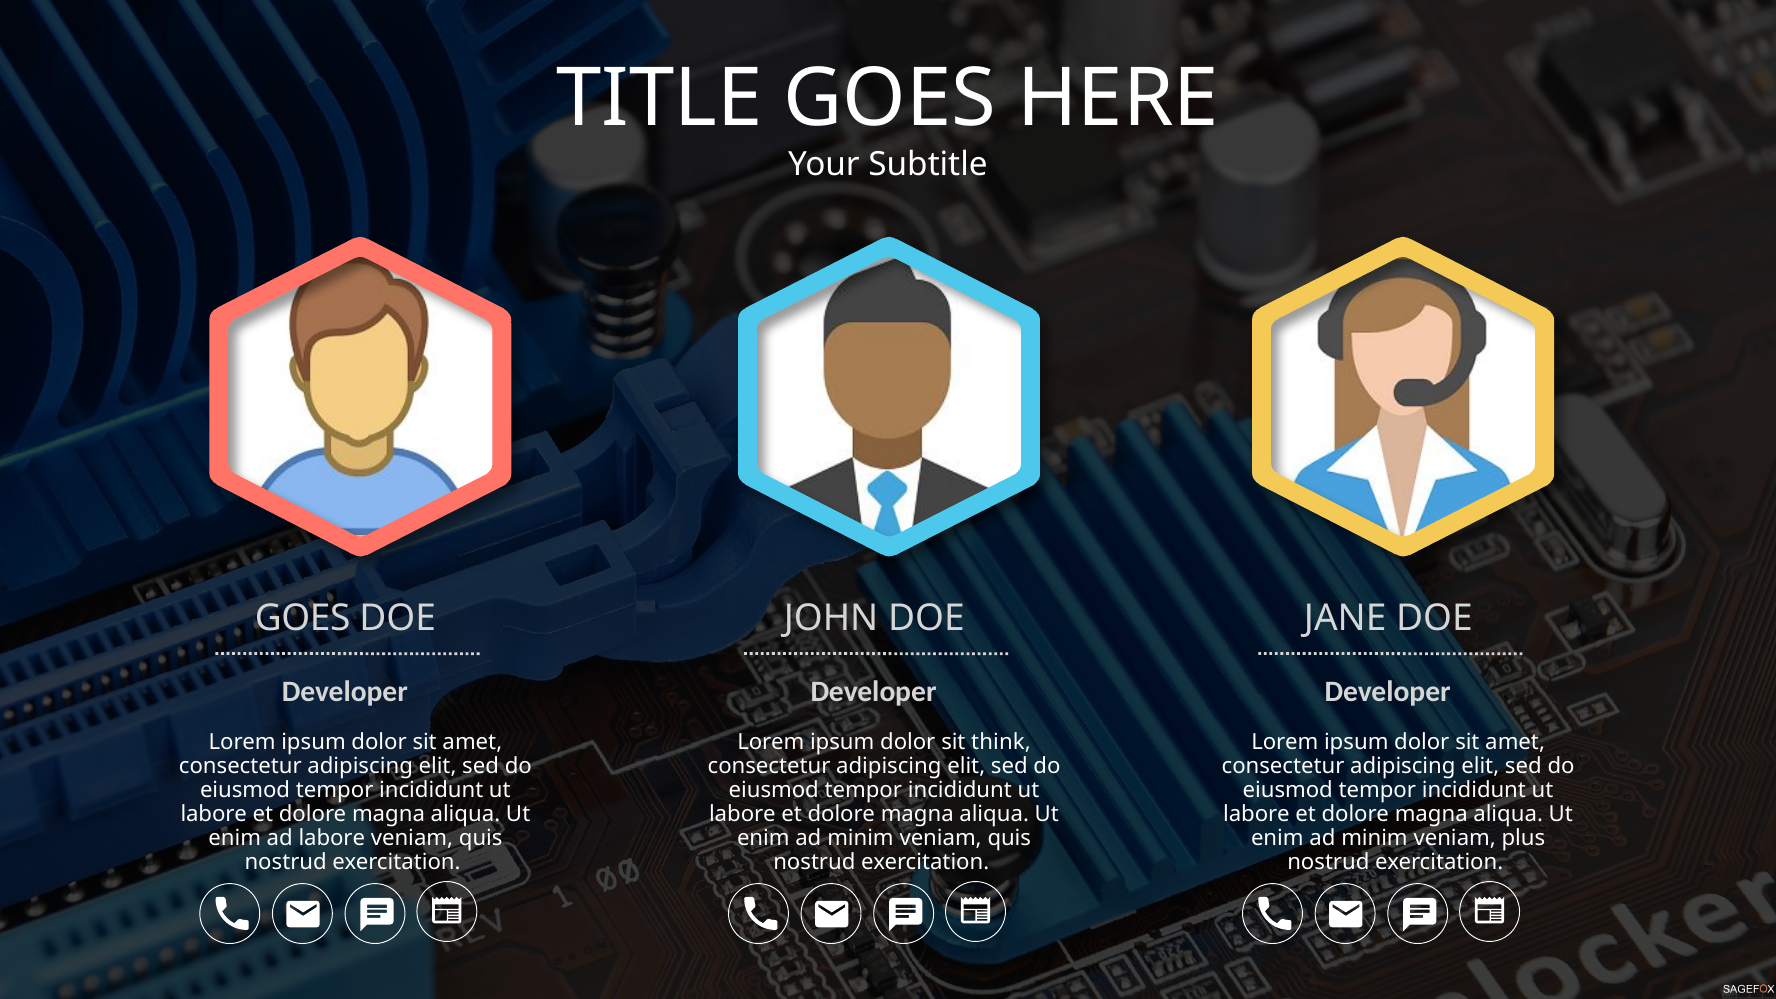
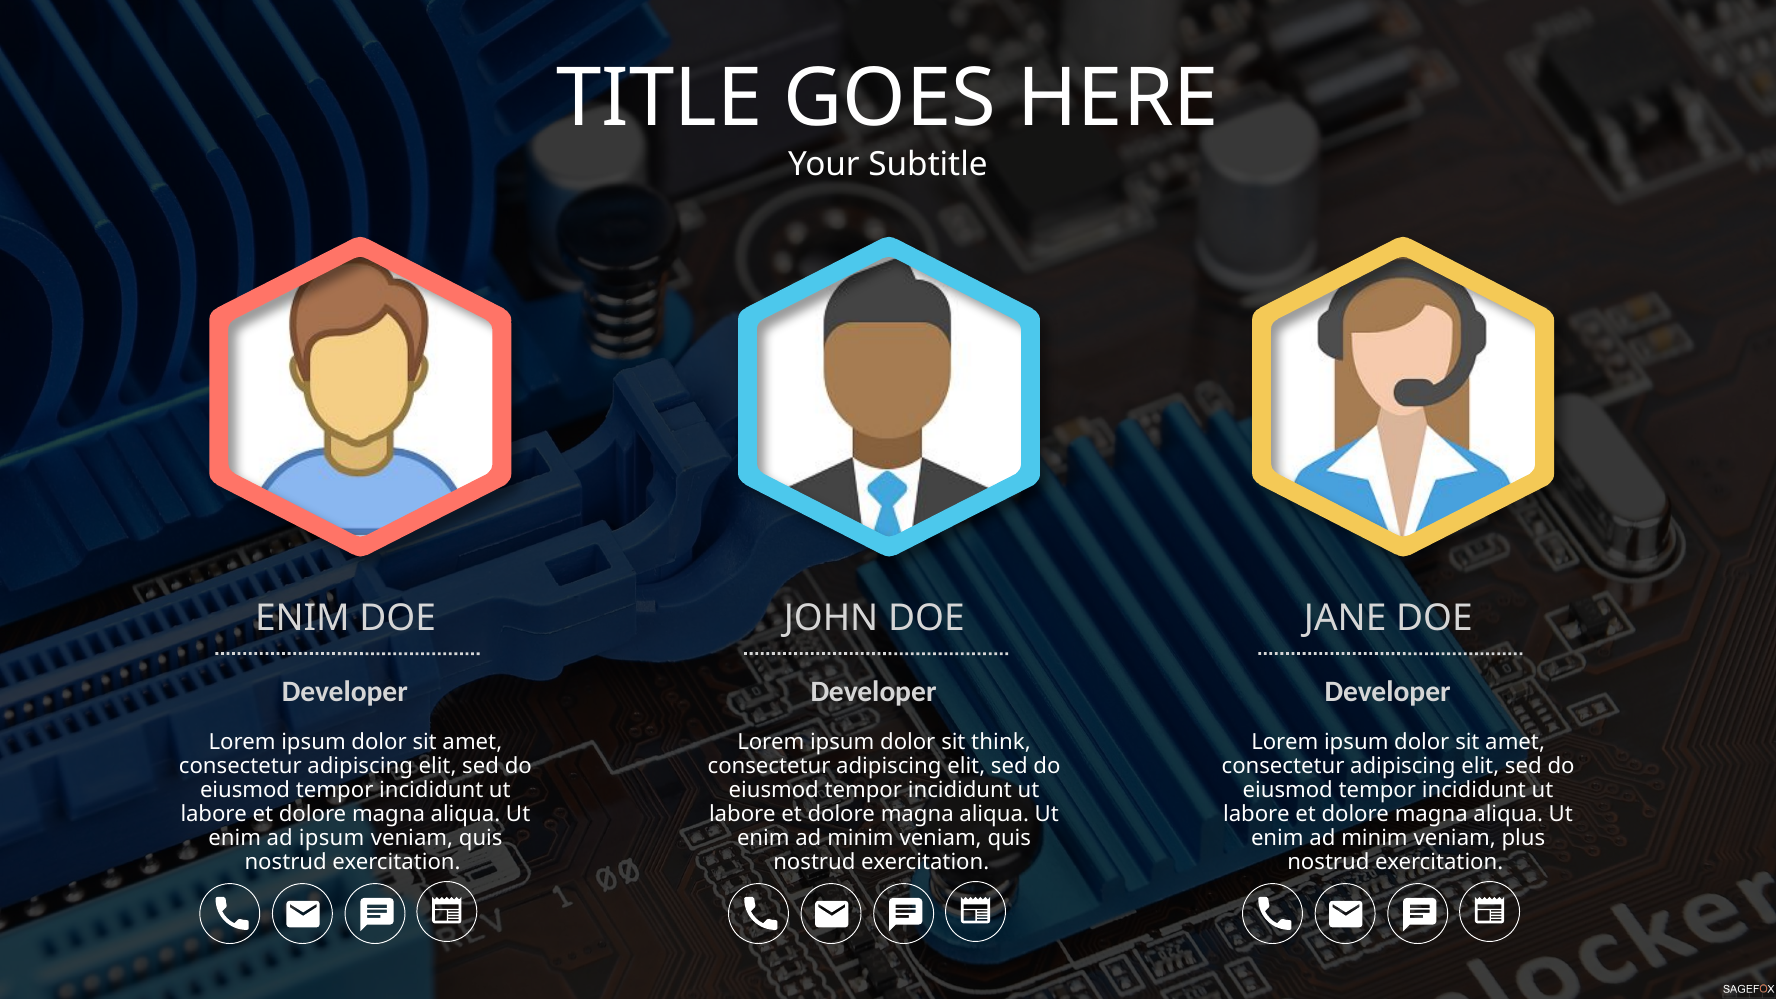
GOES: GOES -> ENIM (302, 618)
ad labore: labore -> ipsum (332, 838)
